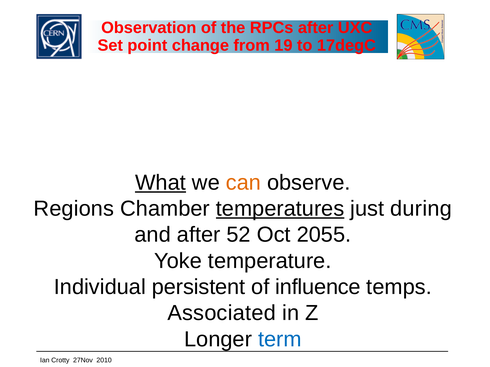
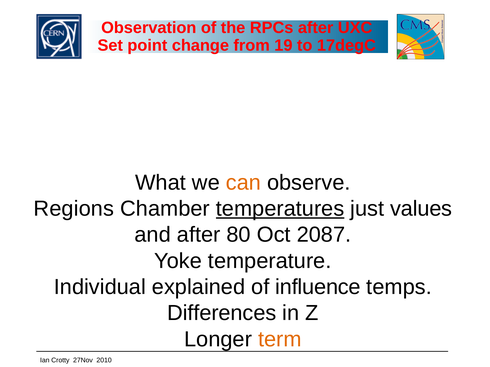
What underline: present -> none (161, 183)
during: during -> values (421, 209)
52: 52 -> 80 (239, 235)
2055: 2055 -> 2087 (324, 235)
persistent: persistent -> explained (199, 287)
Associated: Associated -> Differences (222, 314)
term colour: blue -> orange (280, 340)
